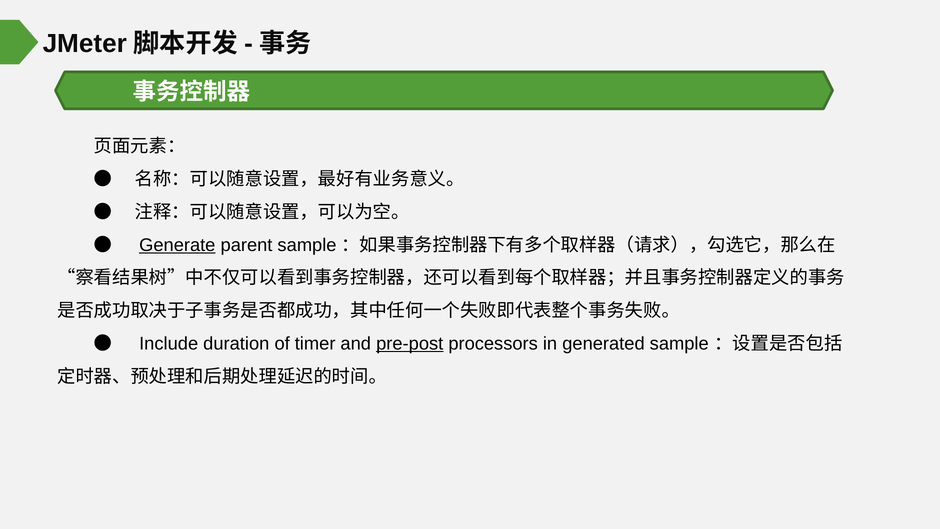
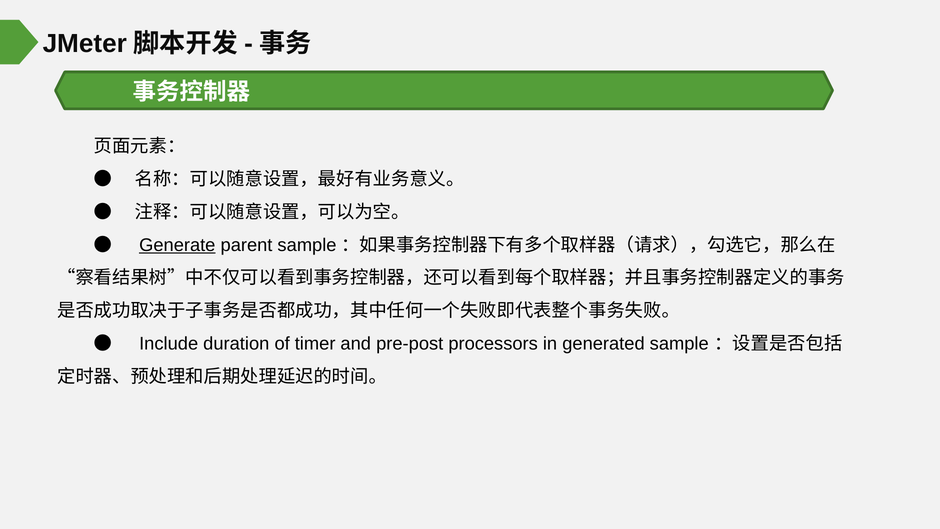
pre-post underline: present -> none (410, 344)
